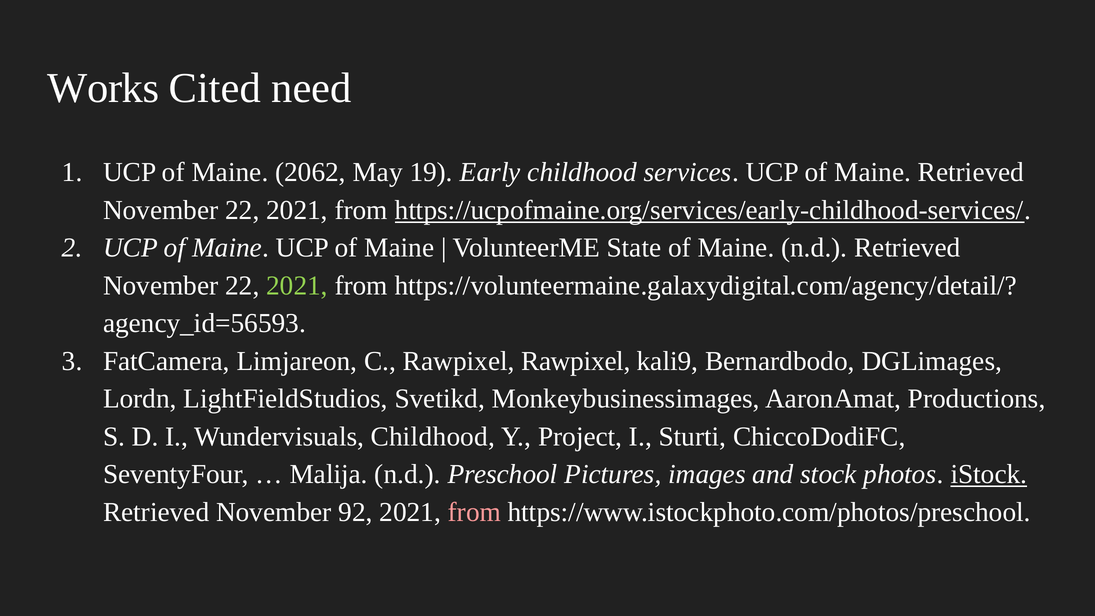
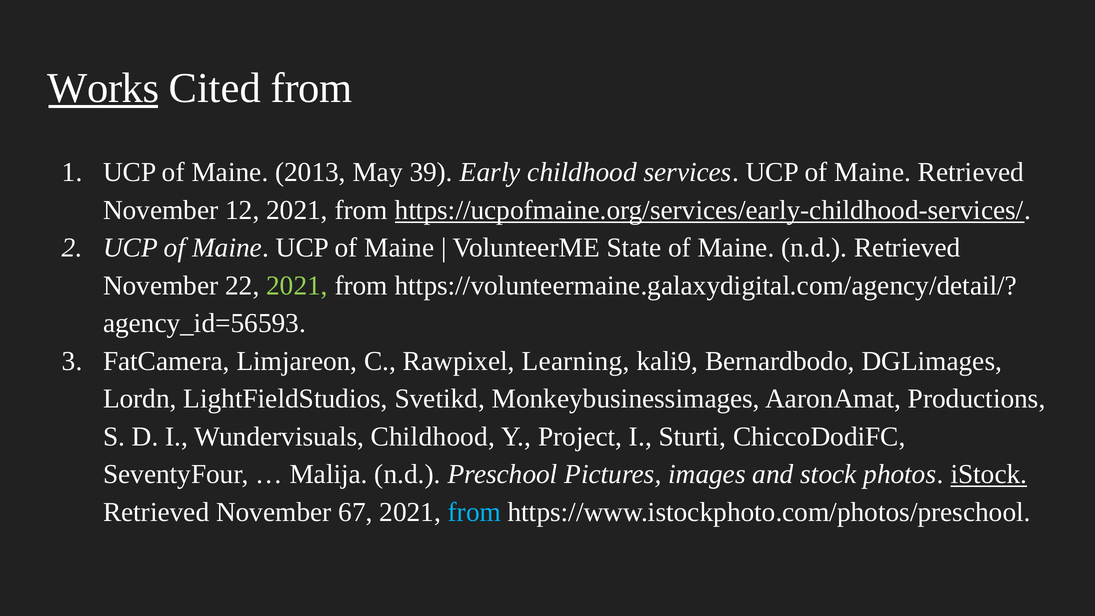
Works underline: none -> present (103, 88)
Cited need: need -> from (312, 88)
2062: 2062 -> 2013 (310, 172)
19: 19 -> 39 (431, 172)
22: 22 -> 12 (242, 210)
Rawpixel Rawpixel: Rawpixel -> Learning (576, 361)
92: 92 -> 67 (356, 512)
from colour: pink -> light blue (474, 512)
